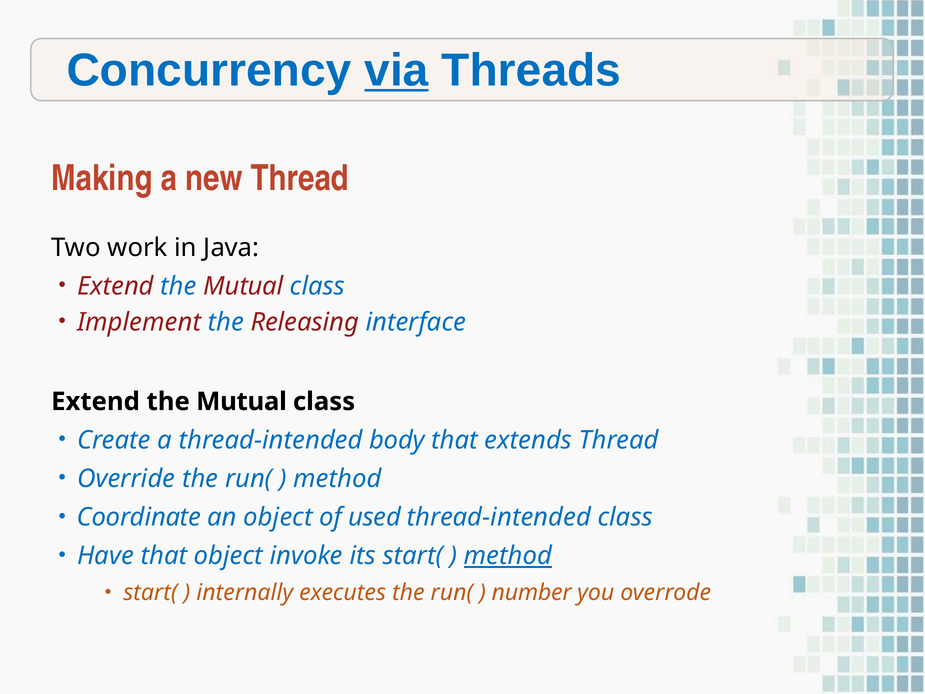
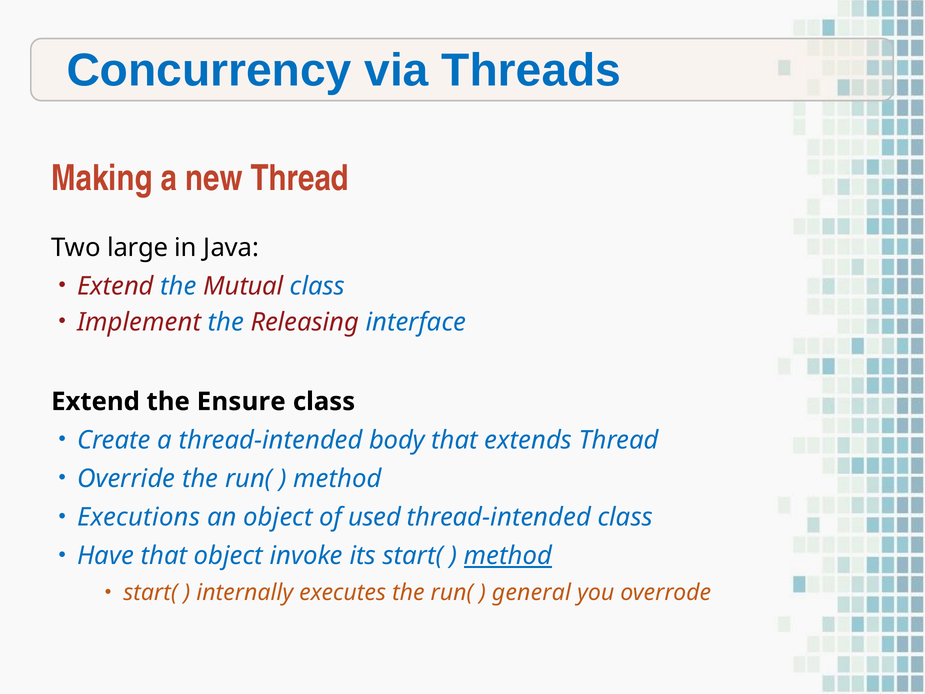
via underline: present -> none (397, 70)
work: work -> large (138, 247)
Mutual: Mutual -> Ensure (241, 401)
Coordinate: Coordinate -> Executions (139, 517)
number: number -> general (531, 593)
